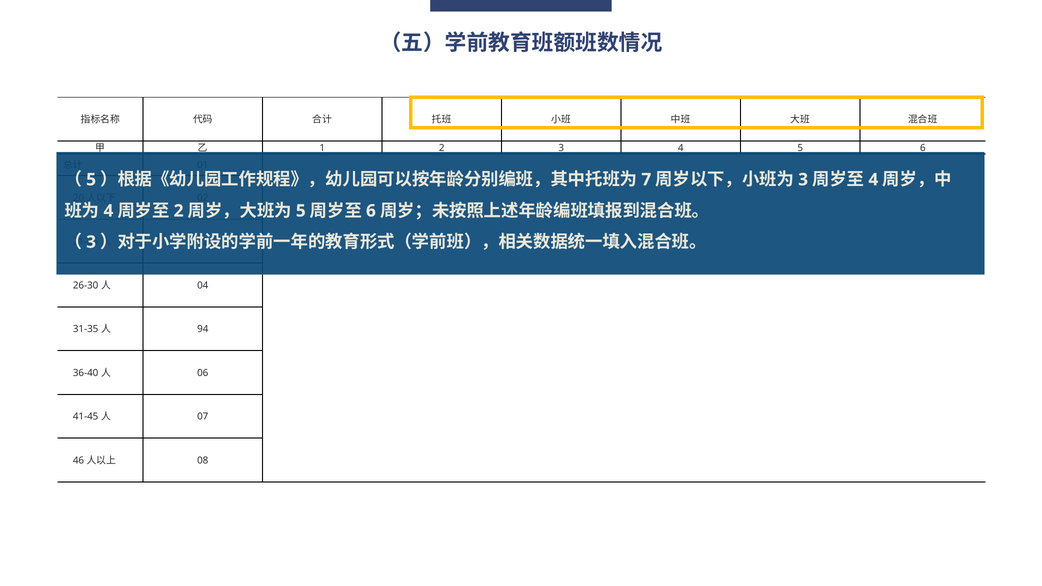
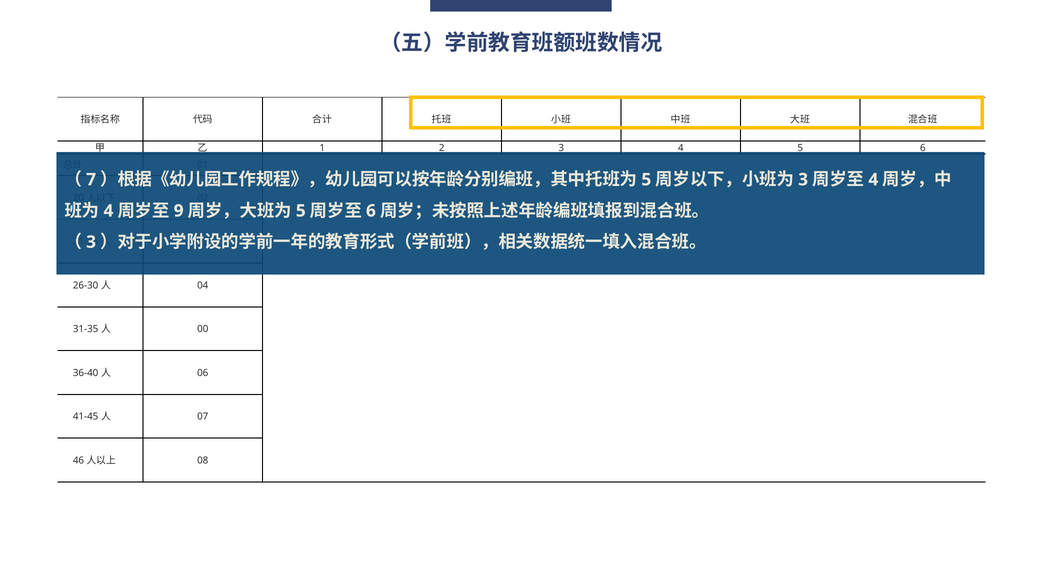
5: 5 -> 7 (91, 180)
7: 7 -> 5 (646, 180)
2: 2 -> 9 (179, 211)
94: 94 -> 00 (203, 329)
